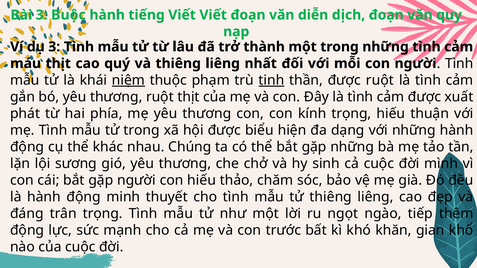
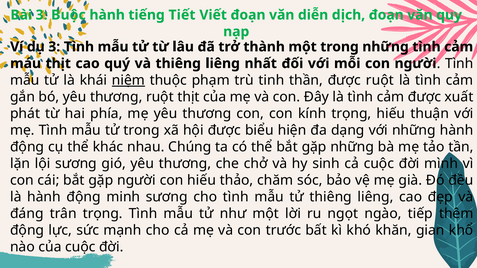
tiếng Viết: Viết -> Tiết (182, 15)
tinh underline: present -> none (271, 80)
minh thuyết: thuyết -> sương (167, 197)
